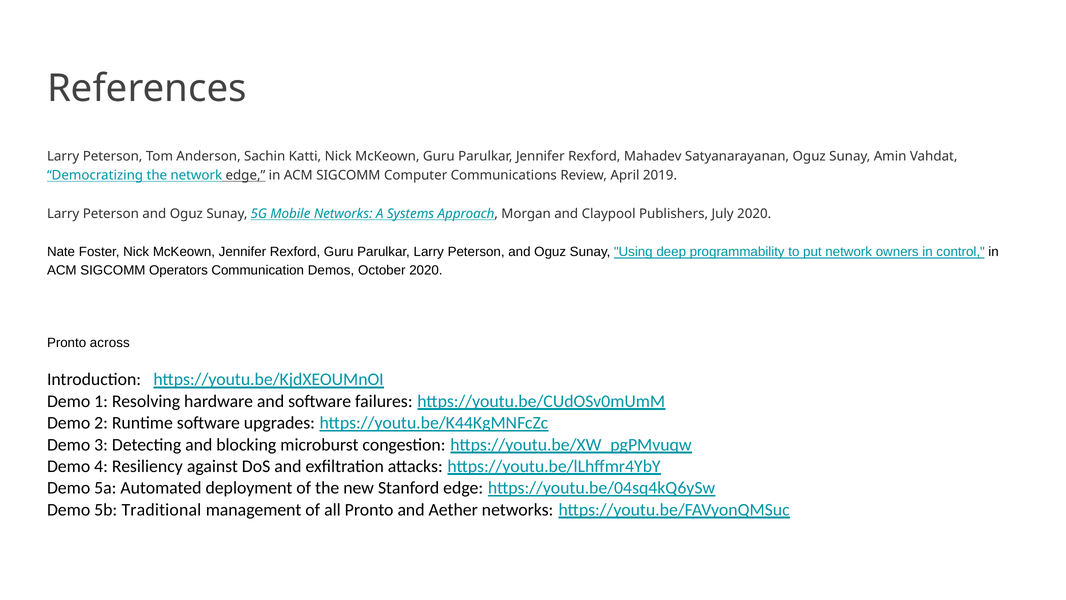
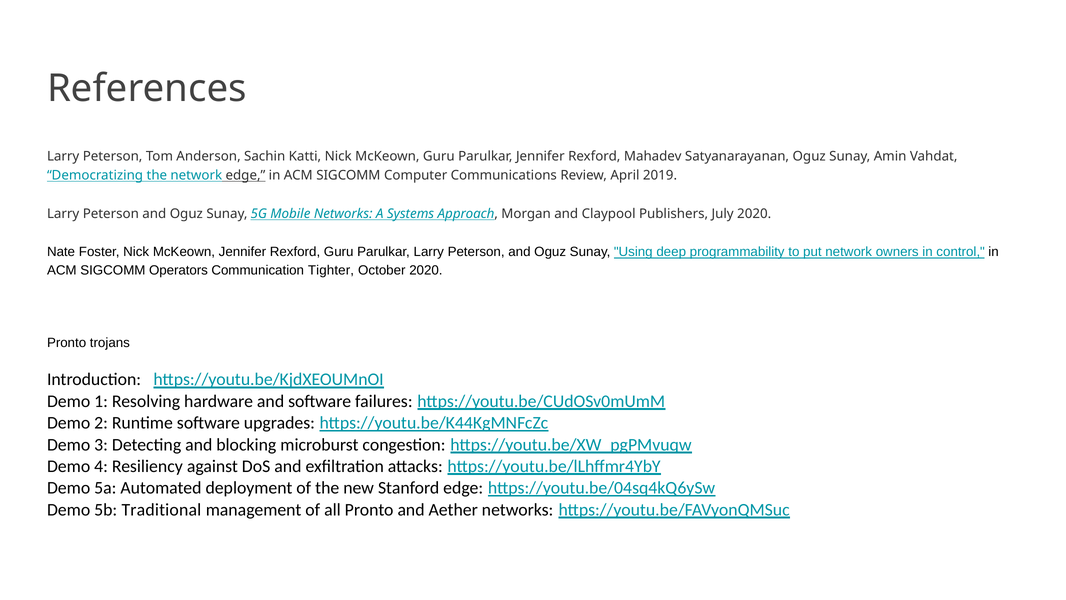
Demos: Demos -> Tighter (331, 270)
across: across -> trojans (110, 343)
